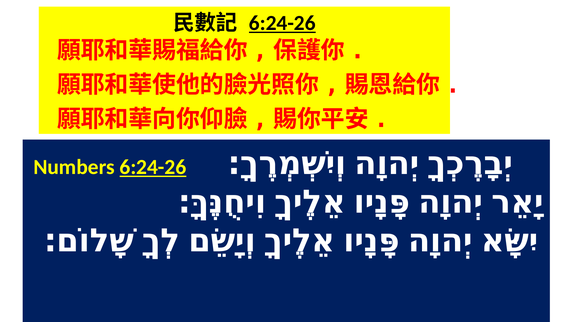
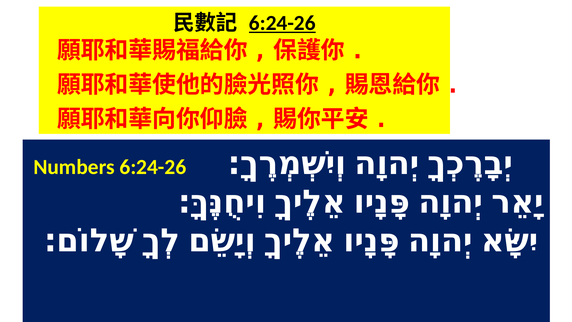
6:24-26 underline: present -> none (153, 167)
